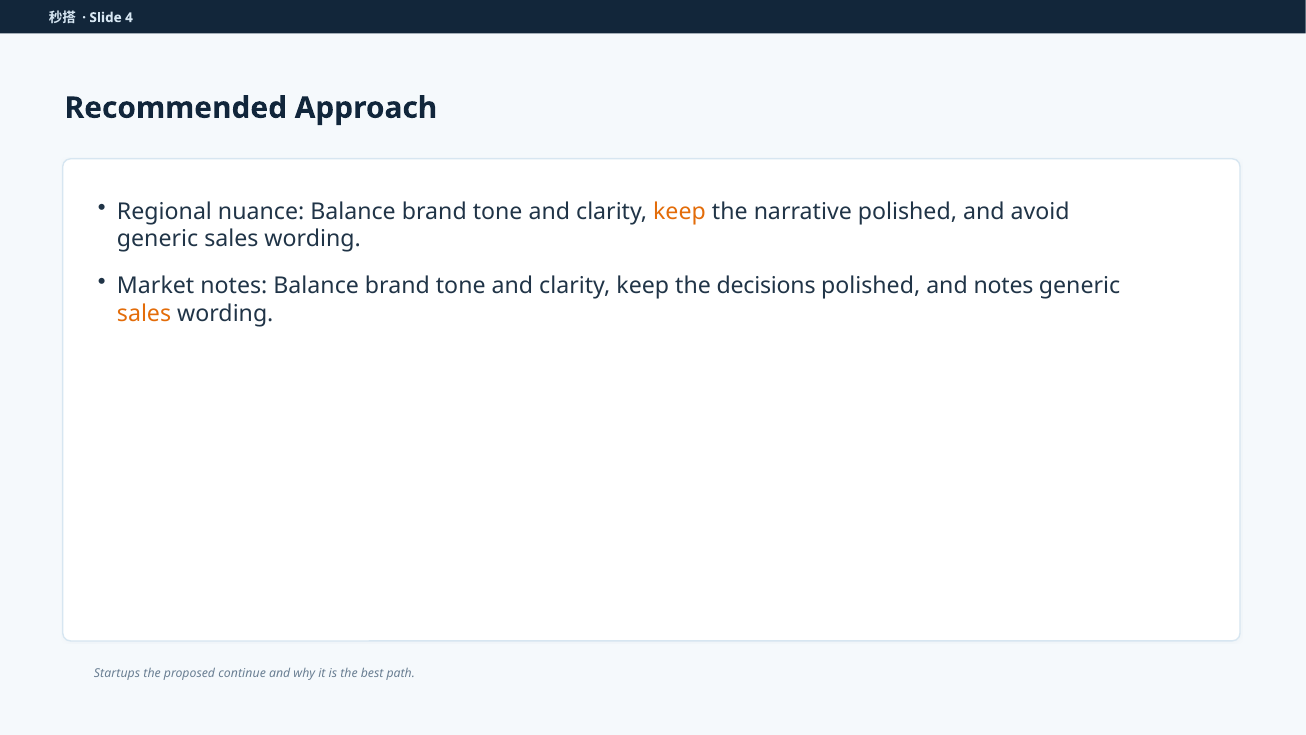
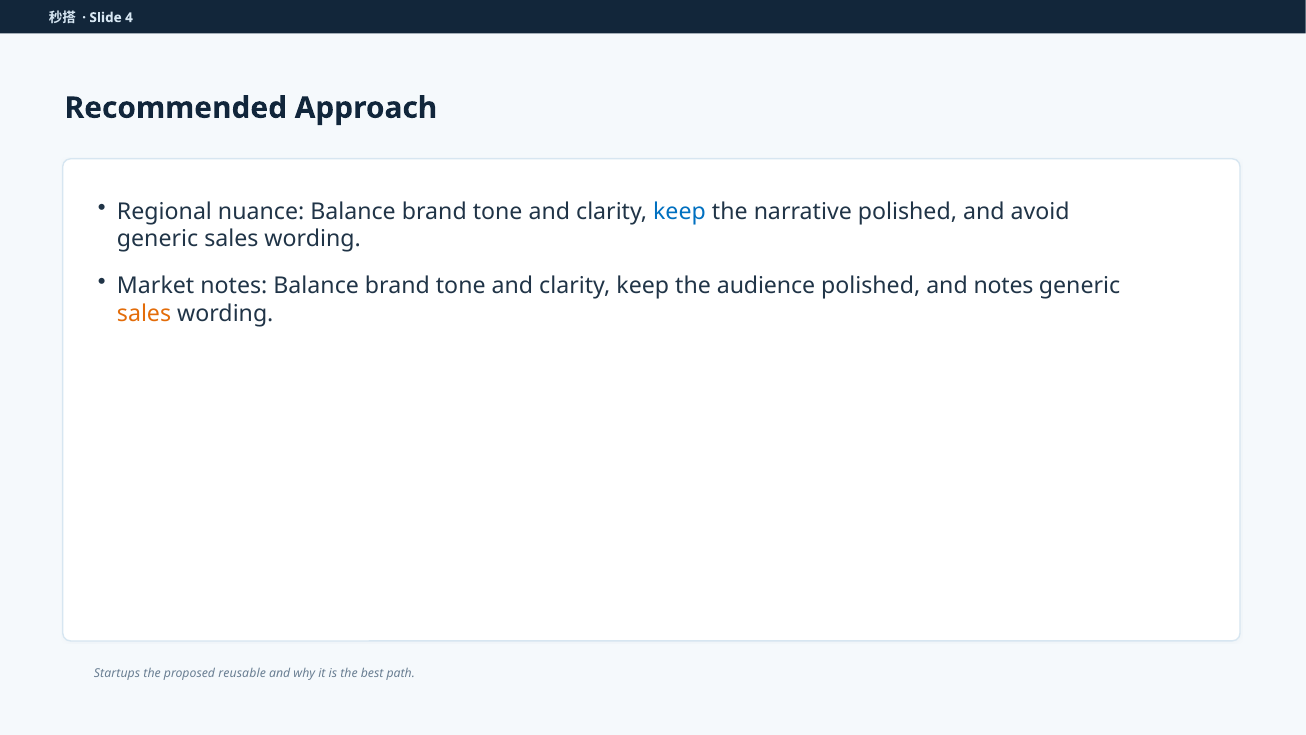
keep colour: orange -> blue (679, 211)
decisions: decisions -> audience (766, 286)
continue: continue -> reusable (242, 673)
